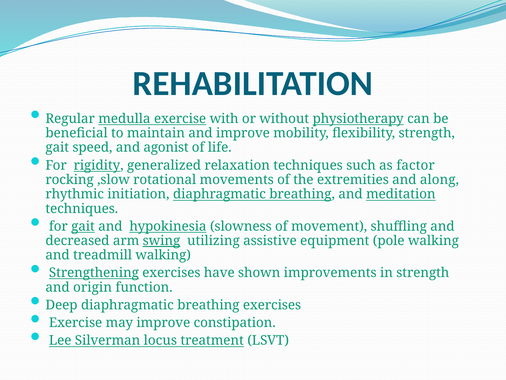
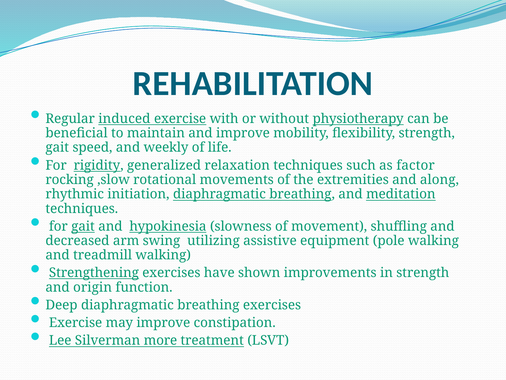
medulla: medulla -> induced (124, 119)
agonist: agonist -> weekly (166, 147)
swing underline: present -> none (161, 240)
locus: locus -> more (160, 340)
